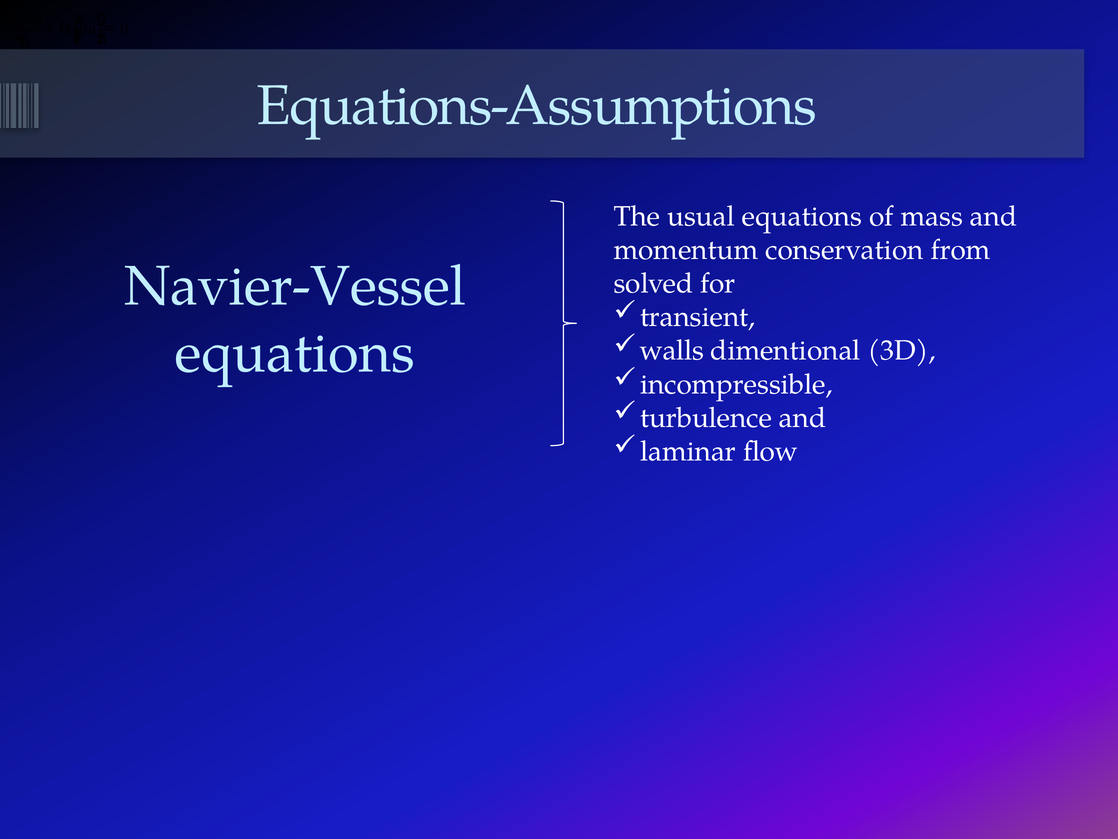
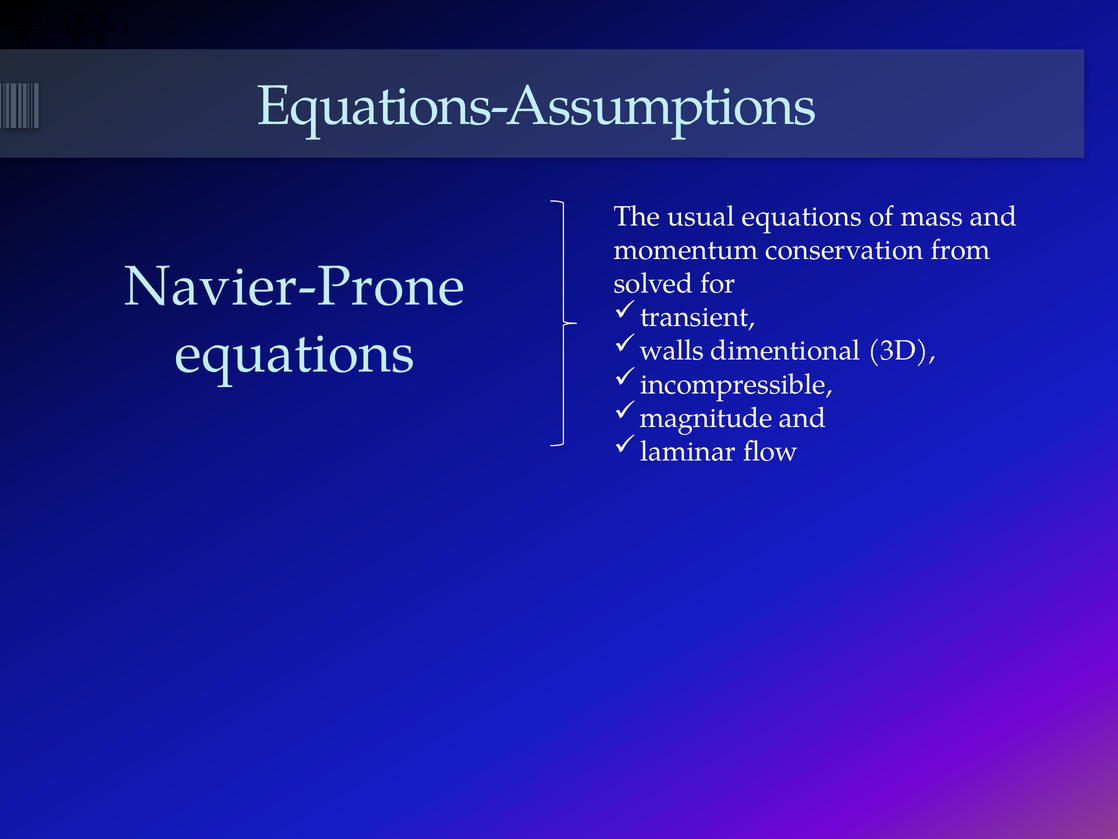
Navier-Vessel: Navier-Vessel -> Navier-Prone (294, 286)
turbulence: turbulence -> magnitude (706, 418)
